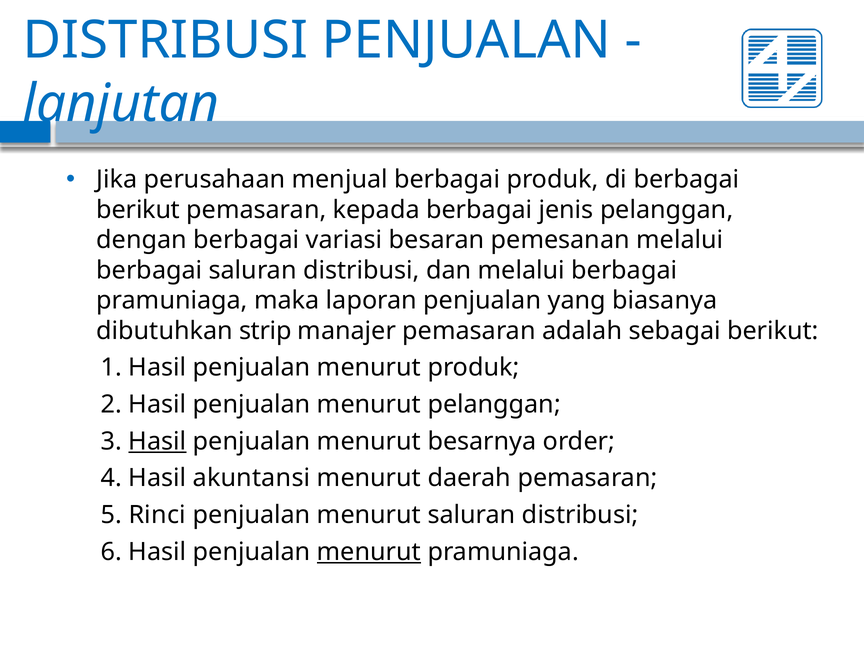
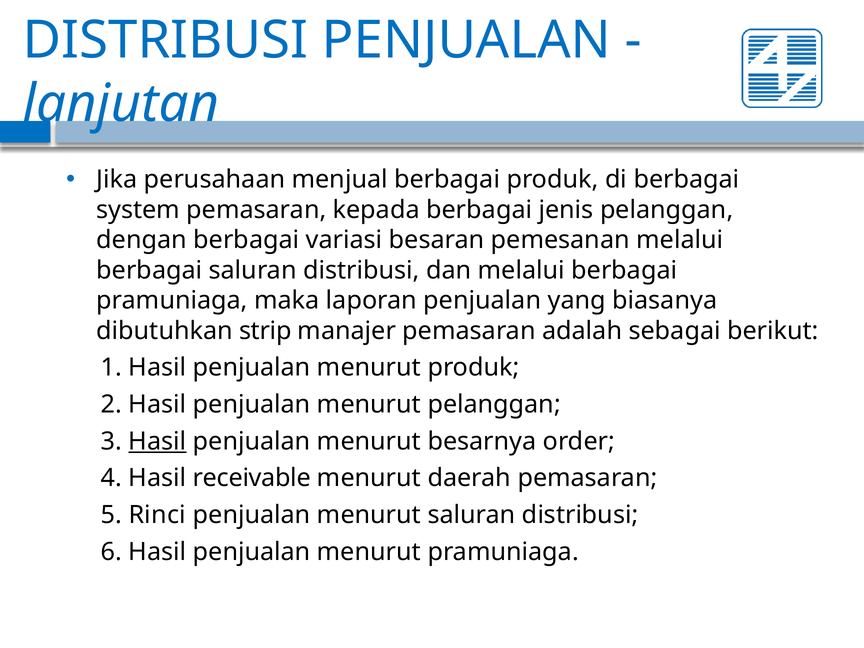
berikut: berikut -> system (138, 210)
akuntansi: akuntansi -> receivable (252, 478)
menurut underline: present -> none (369, 552)
